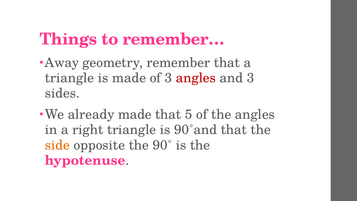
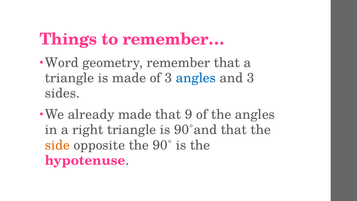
Away: Away -> Word (62, 63)
angles colour: red -> blue (196, 78)
5: 5 -> 9 (189, 114)
